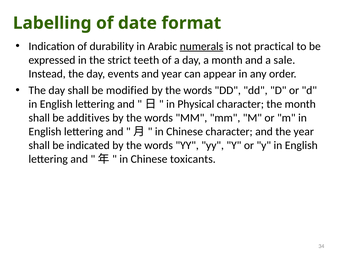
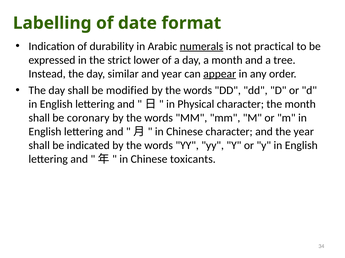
teeth: teeth -> lower (147, 60)
sale: sale -> tree (284, 60)
events: events -> similar (123, 74)
appear underline: none -> present (220, 74)
additives: additives -> coronary (88, 118)
